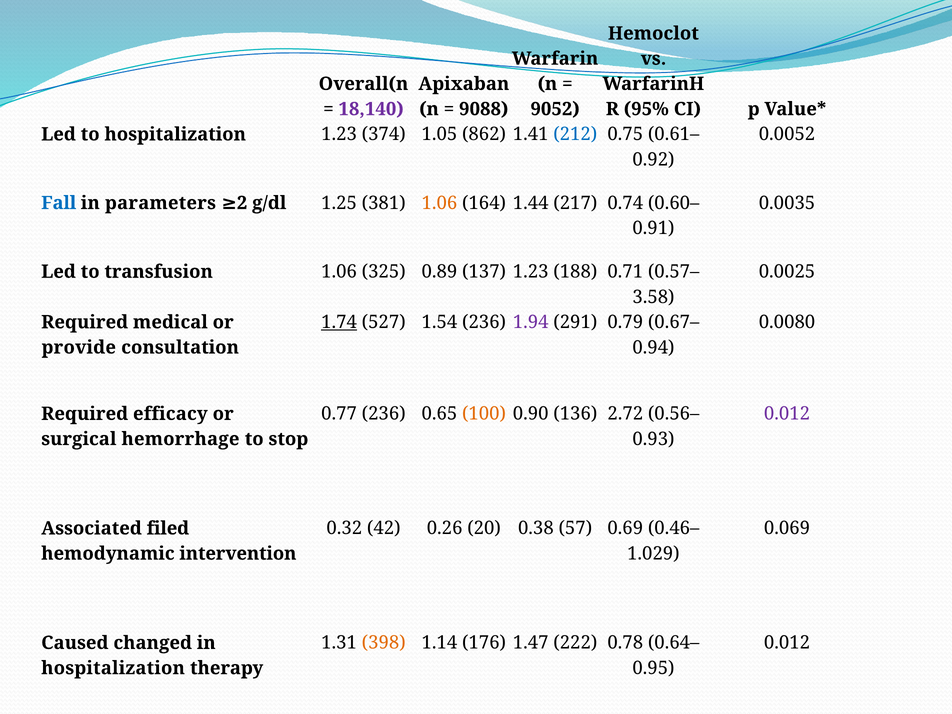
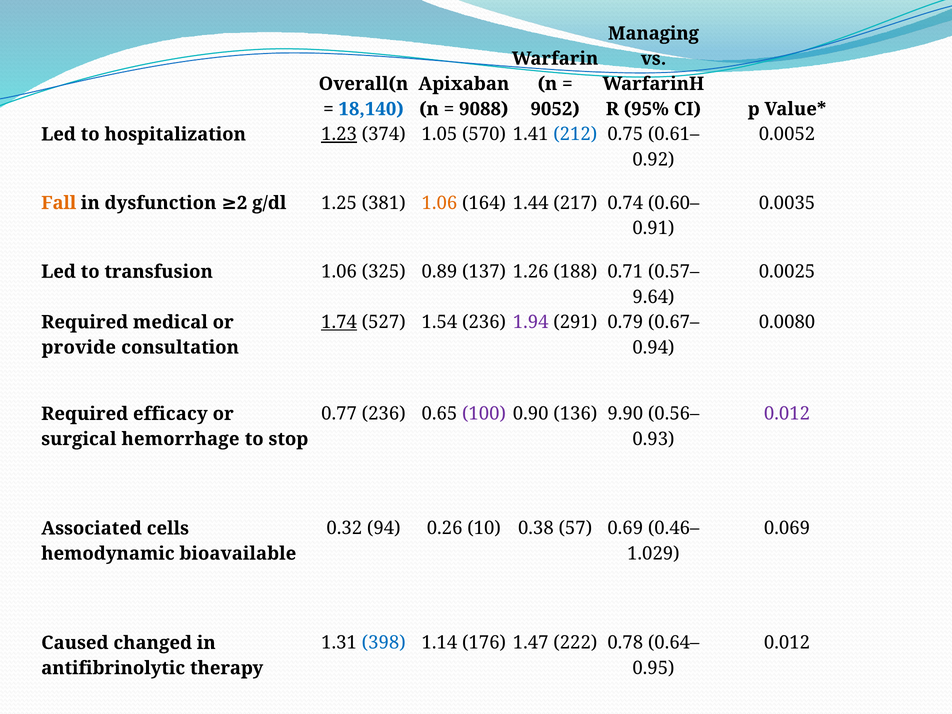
Hemoclot: Hemoclot -> Managing (653, 33)
18,140 colour: purple -> blue (371, 109)
1.23 underline: none -> present (339, 134)
862: 862 -> 570 (484, 134)
Fall colour: blue -> orange (59, 203)
parameters: parameters -> dysfunction (161, 203)
137 1.23: 1.23 -> 1.26 (531, 272)
3.58: 3.58 -> 9.64 (653, 297)
100 colour: orange -> purple (484, 414)
2.72: 2.72 -> 9.90 (625, 414)
filed: filed -> cells (168, 528)
42: 42 -> 94 (384, 528)
20: 20 -> 10 (484, 528)
intervention: intervention -> bioavailable (238, 554)
398 colour: orange -> blue (384, 643)
hospitalization: hospitalization -> antifibrinolytic (113, 668)
